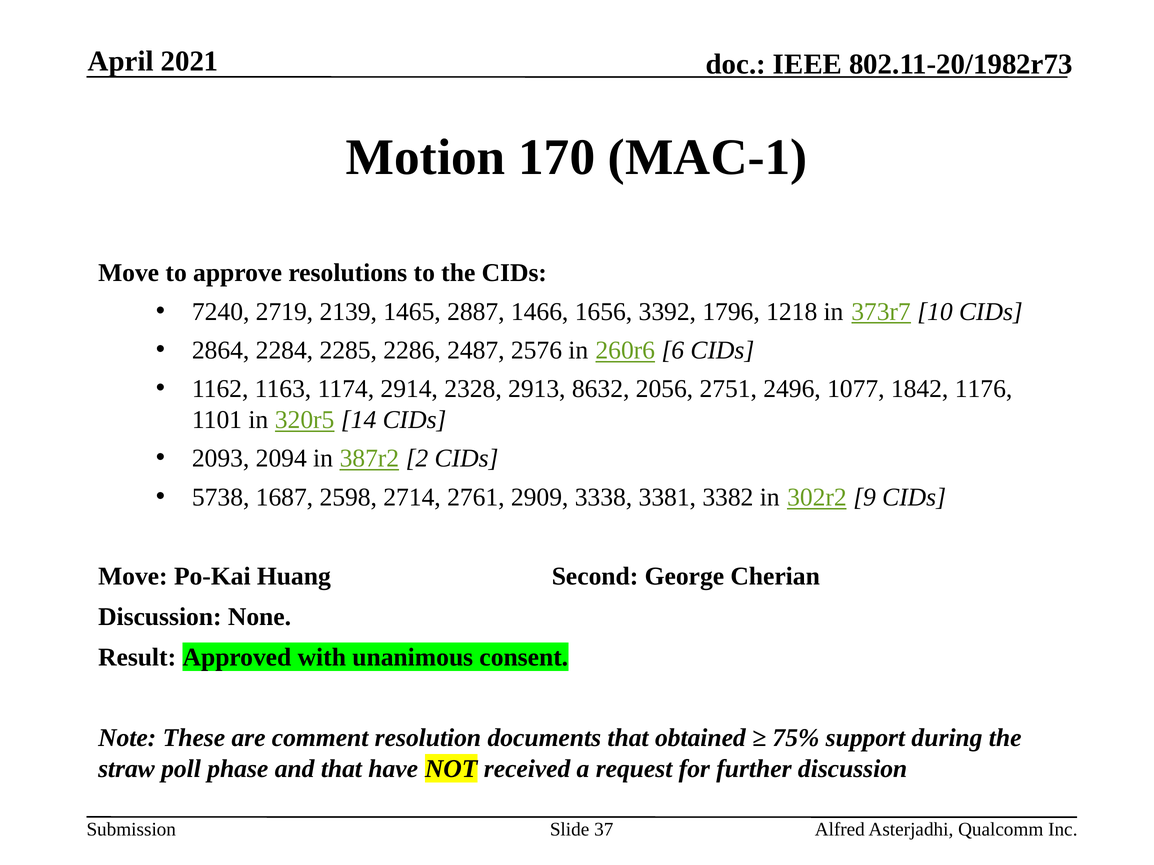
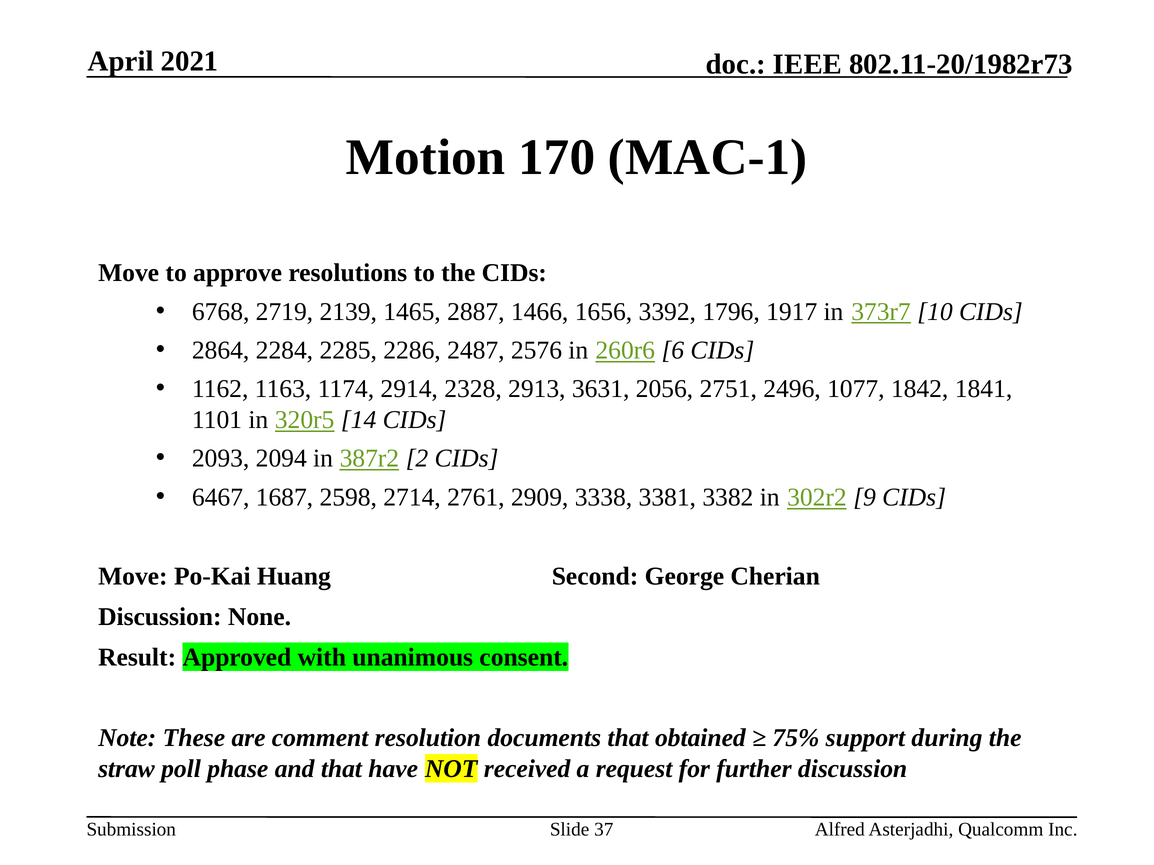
7240: 7240 -> 6768 (221, 312)
1218: 1218 -> 1917 (792, 312)
8632: 8632 -> 3631 (601, 389)
1176: 1176 -> 1841 (984, 389)
5738: 5738 -> 6467 (221, 498)
